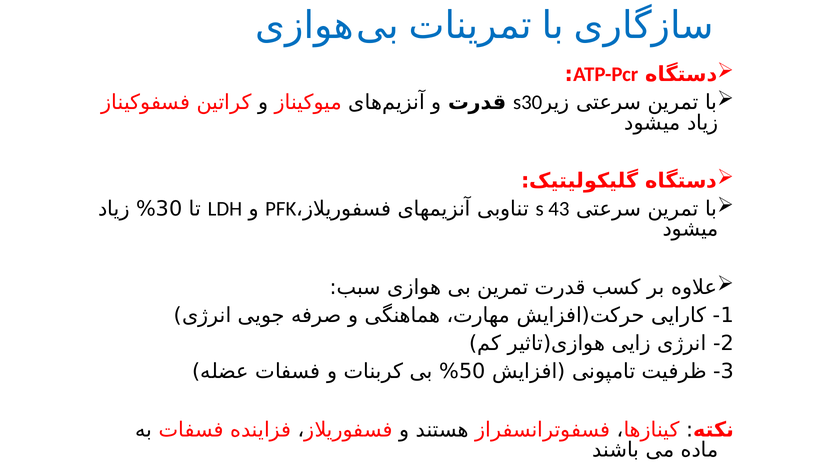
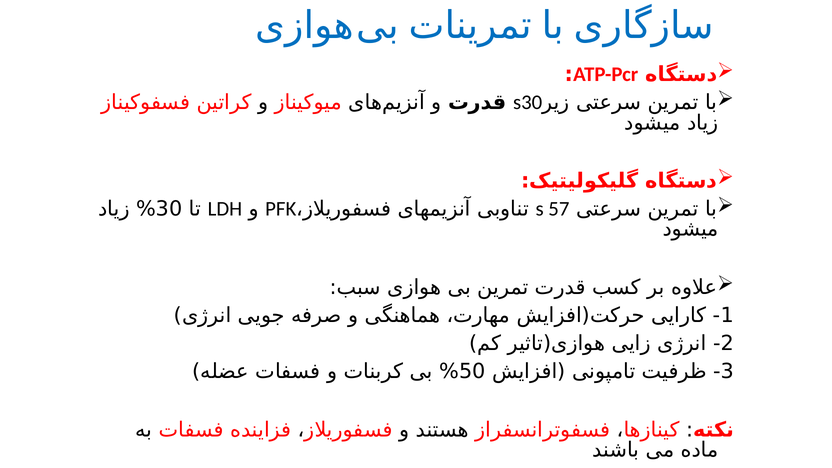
43: 43 -> 57 (559, 209)
